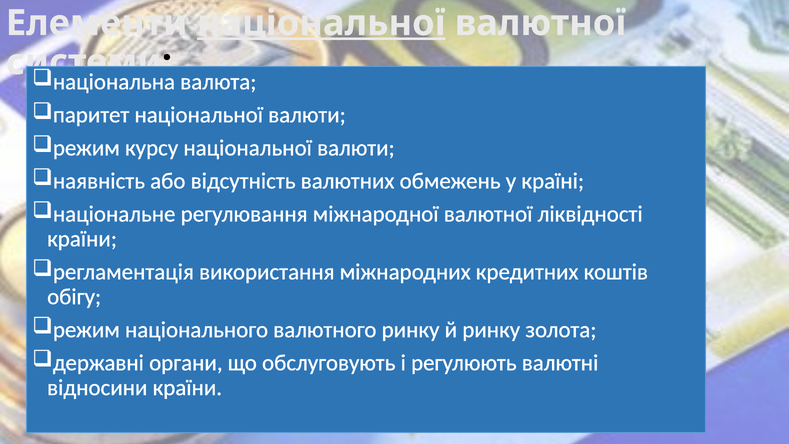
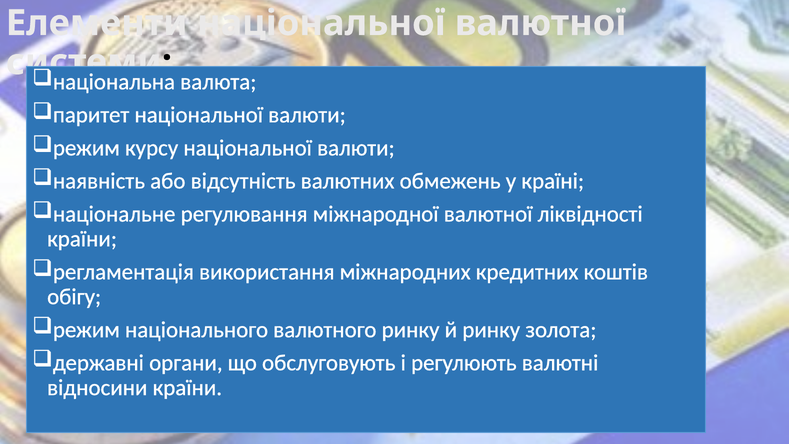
національної underline: present -> none (321, 23)
